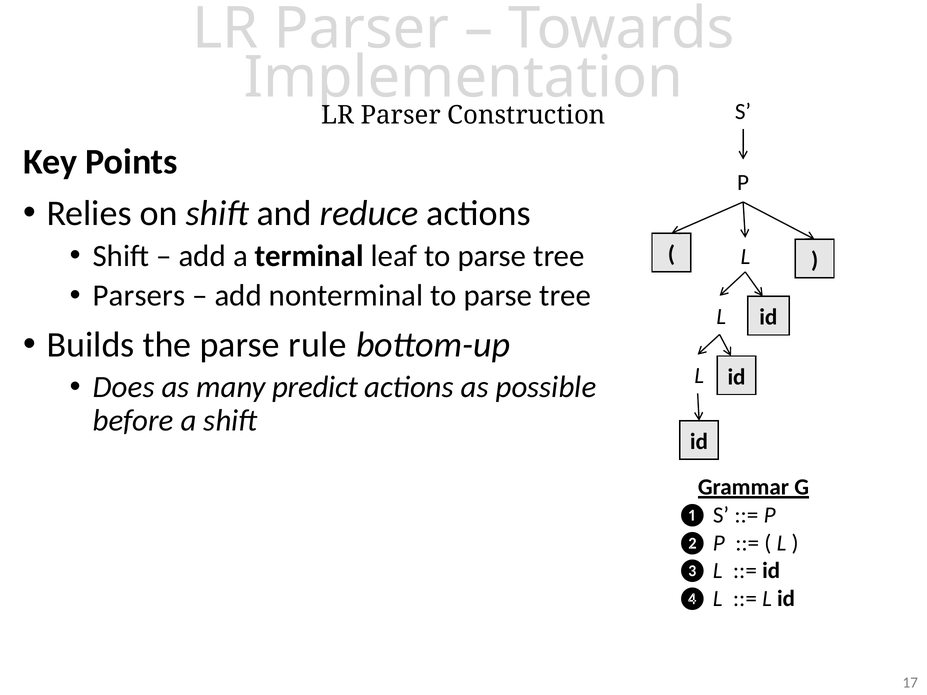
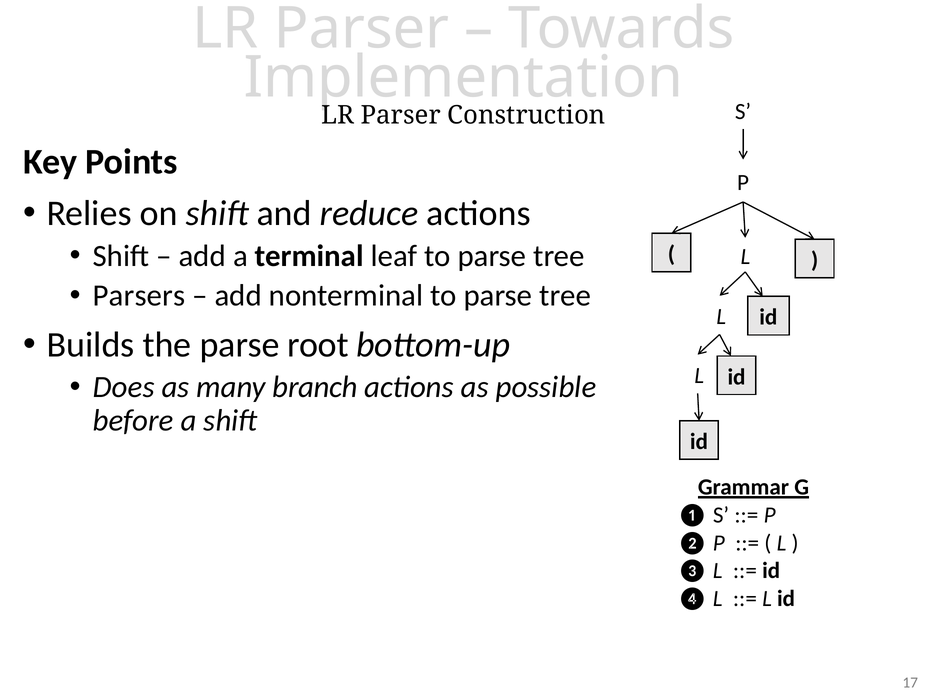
rule: rule -> root (318, 345)
predict: predict -> branch (315, 387)
